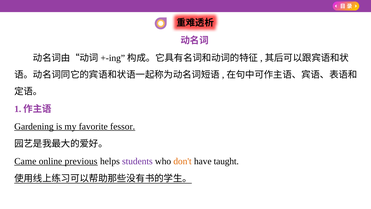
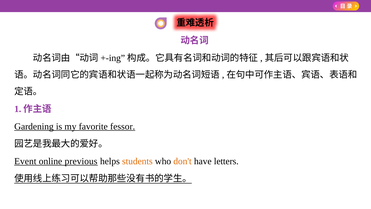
Came: Came -> Event (25, 161)
students colour: purple -> orange (137, 161)
taught: taught -> letters (226, 161)
